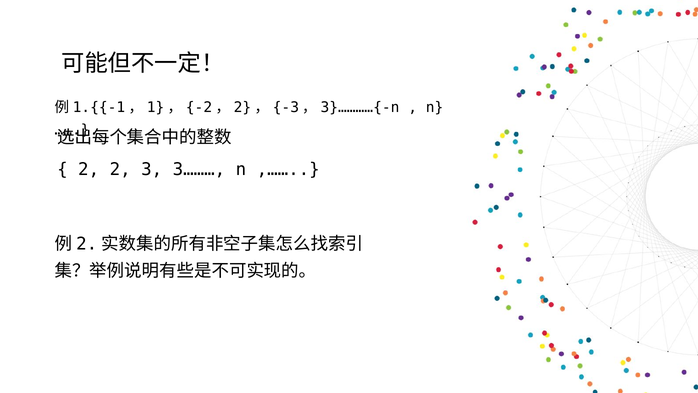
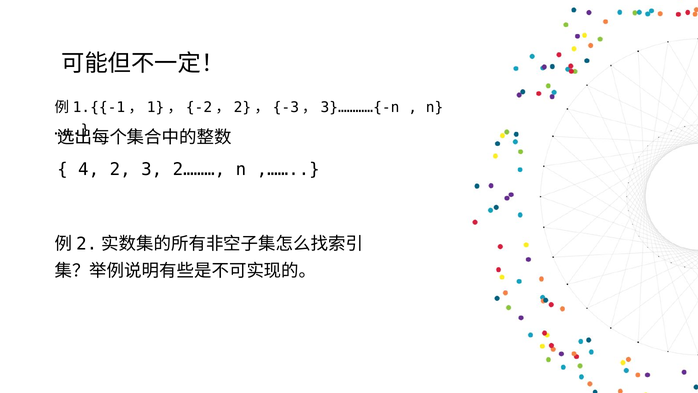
2: 2 -> 4 (89, 169)
3………: 3……… -> 2……… (199, 169)
